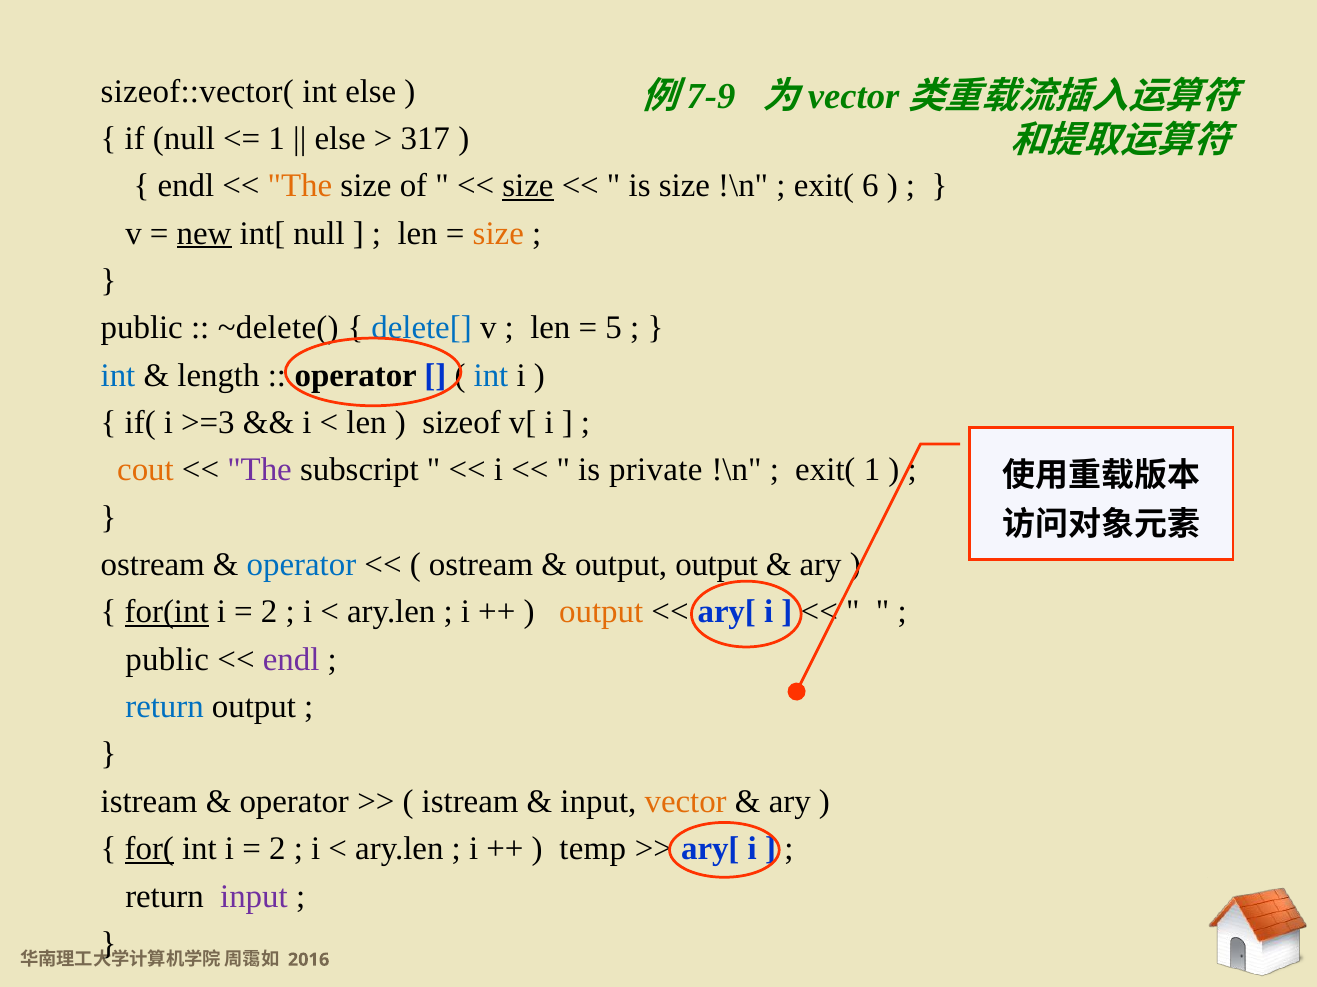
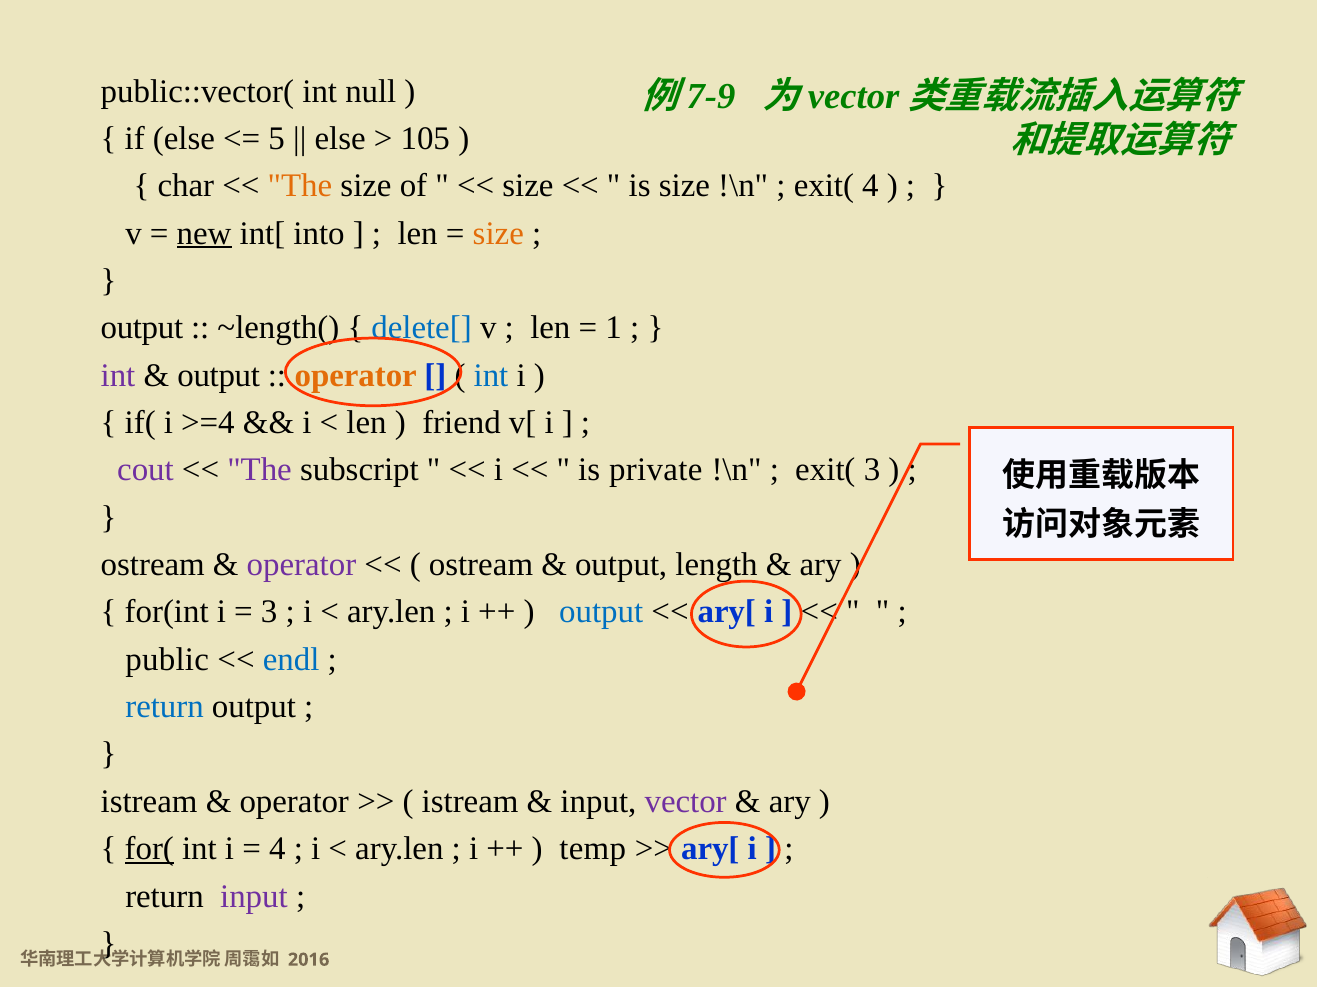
sizeof::vector(: sizeof::vector( -> public::vector( (197, 91)
int else: else -> null (371, 91)
if null: null -> else (184, 139)
1: 1 -> 5 (277, 139)
317: 317 -> 105 (425, 139)
endl: endl -> char (186, 186)
size underline: present -> none (528, 186)
exit( 6: 6 -> 4 (870, 186)
int[ null: null -> into (319, 233)
public: public -> output (142, 328)
~delete(: ~delete( -> ~length( (278, 328)
5: 5 -> 1 (614, 328)
int colour: blue -> purple (118, 376)
length: length -> output (219, 376)
operator colour: black -> orange (356, 376)
>=3: >=3 -> >=4 (208, 423)
sizeof: sizeof -> friend (461, 423)
cout colour: orange -> purple (145, 470)
exit( 1: 1 -> 3 (872, 470)
operator colour: blue -> purple (301, 565)
output output: output -> length (717, 565)
for(int underline: present -> none (167, 613)
2: 2 -> 3 (269, 613)
output colour: orange -> blue (601, 613)
endl colour: purple -> blue (291, 660)
vector colour: orange -> purple (686, 802)
2: 2 -> 4 (277, 849)
